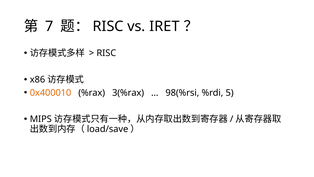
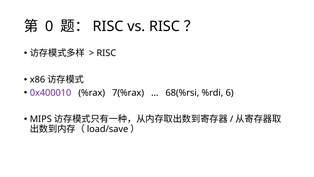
7: 7 -> 0 (49, 26)
vs IRET: IRET -> RISC (165, 26)
0x400010 colour: orange -> purple (51, 93)
3(%rax: 3(%rax -> 7(%rax (128, 93)
98(%rsi: 98(%rsi -> 68(%rsi (182, 93)
5: 5 -> 6 (230, 93)
